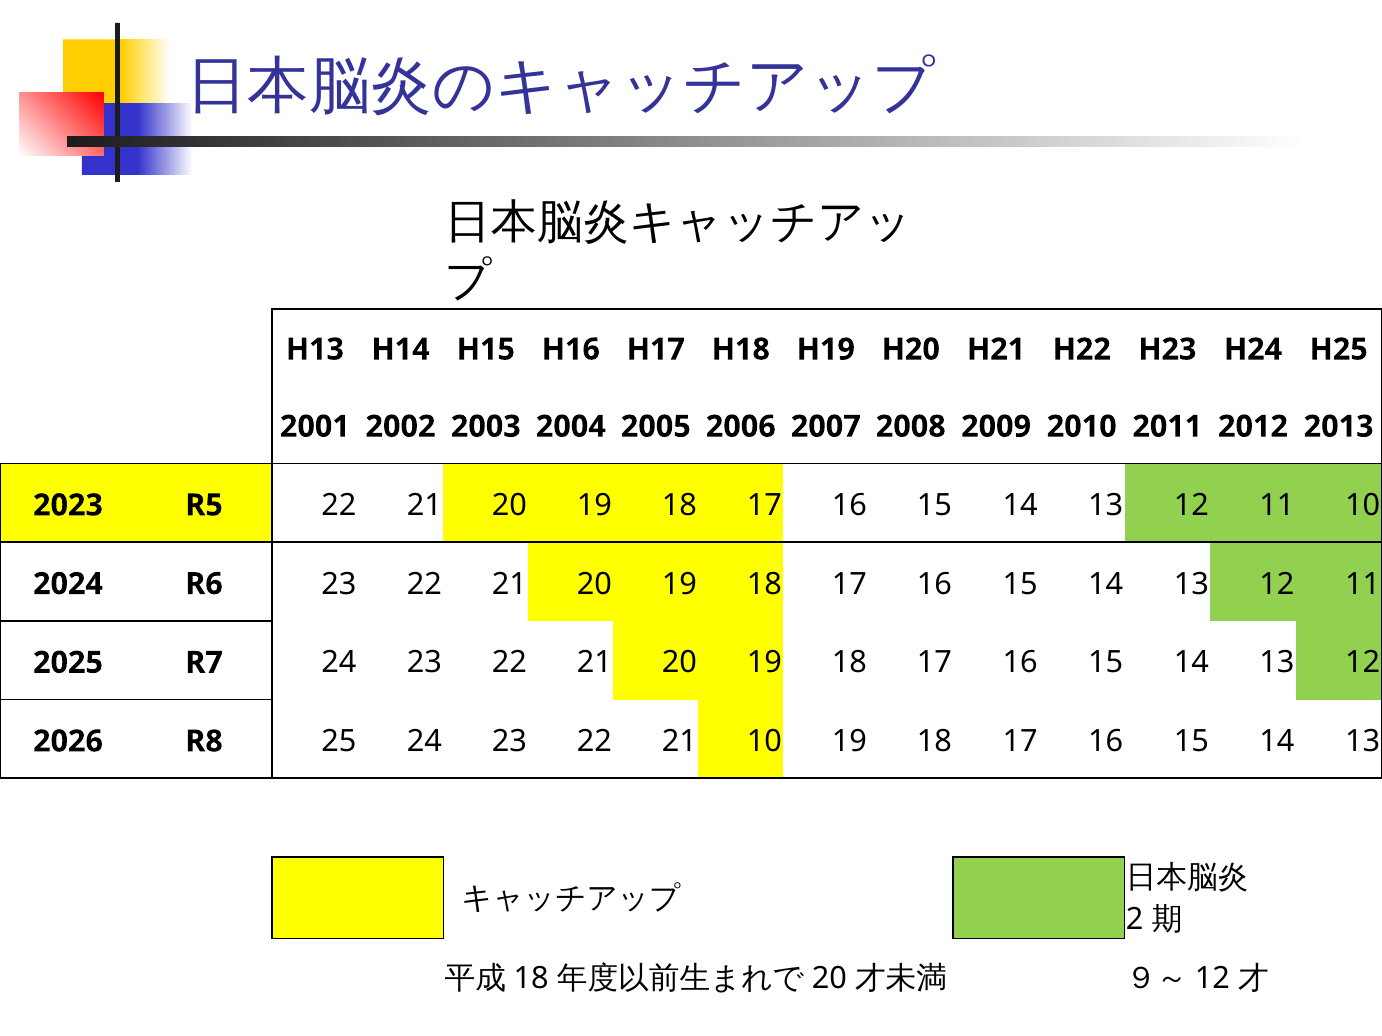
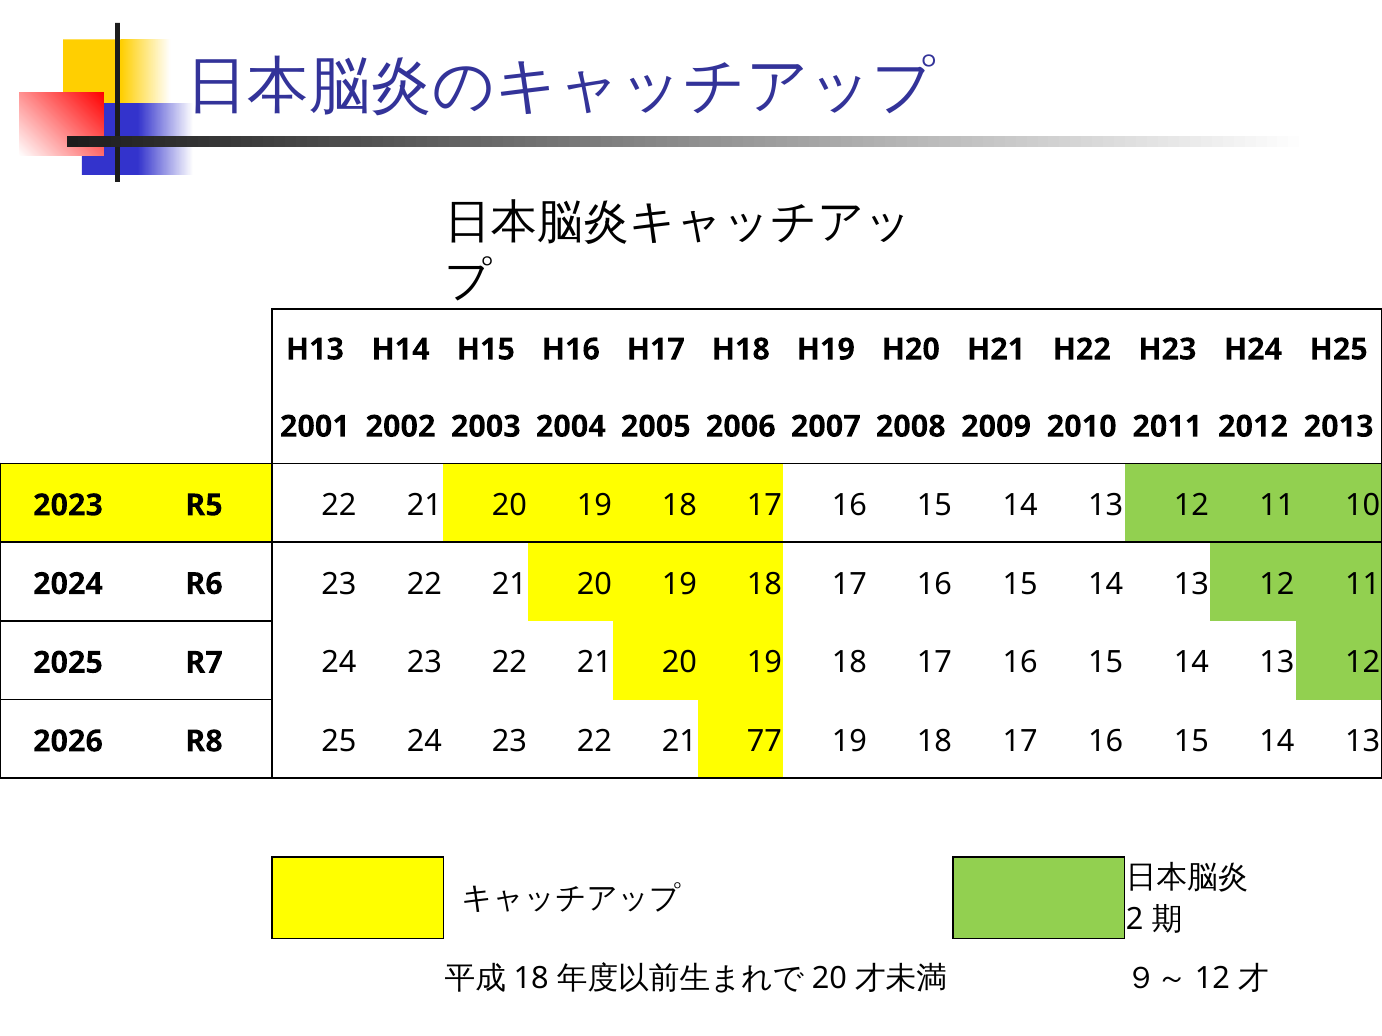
21 10: 10 -> 77 (764, 742)
